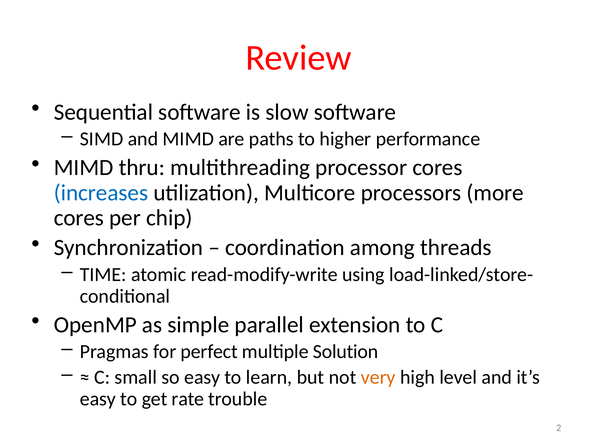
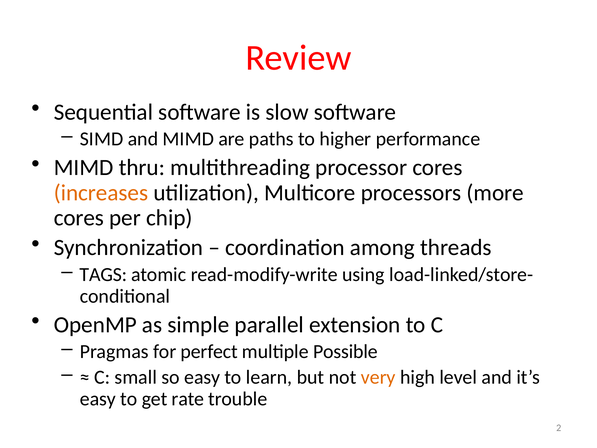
increases colour: blue -> orange (101, 193)
TIME: TIME -> TAGS (103, 275)
Solution: Solution -> Possible (346, 352)
